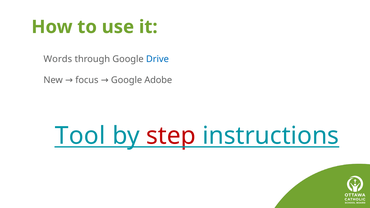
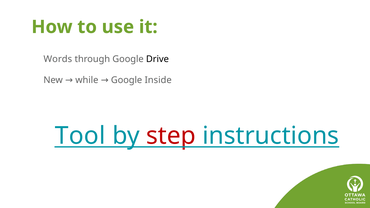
Drive colour: blue -> black (157, 59)
focus: focus -> while (87, 80)
Adobe: Adobe -> Inside (158, 80)
